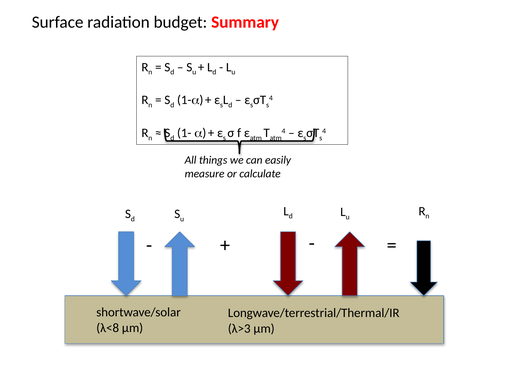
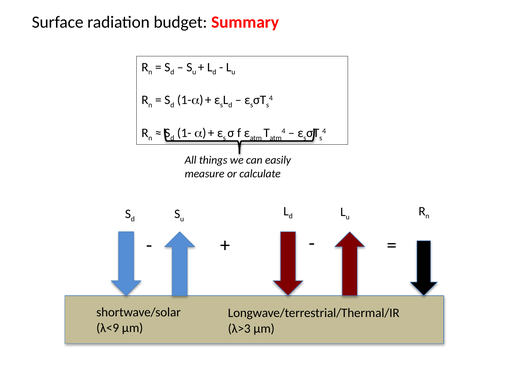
λ<8: λ<8 -> λ<9 (108, 328)
